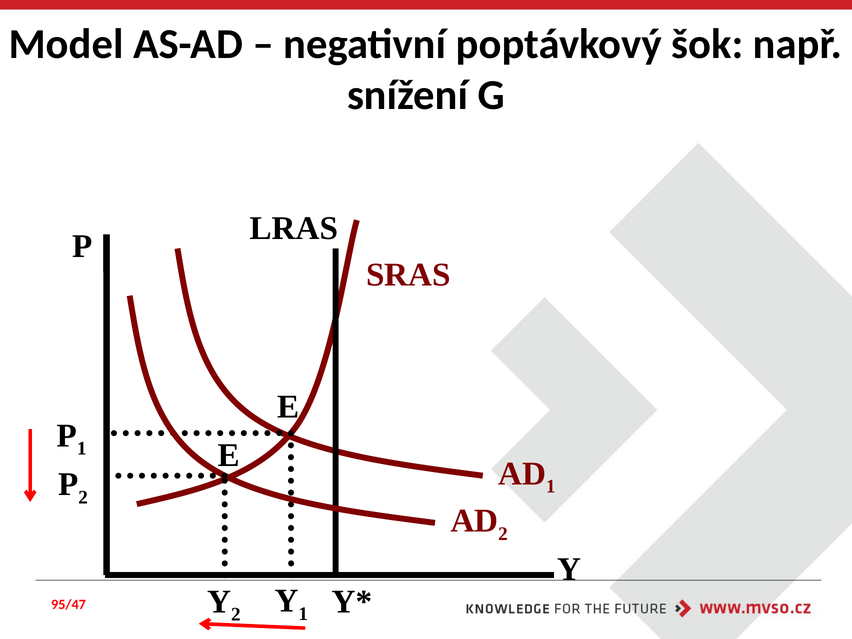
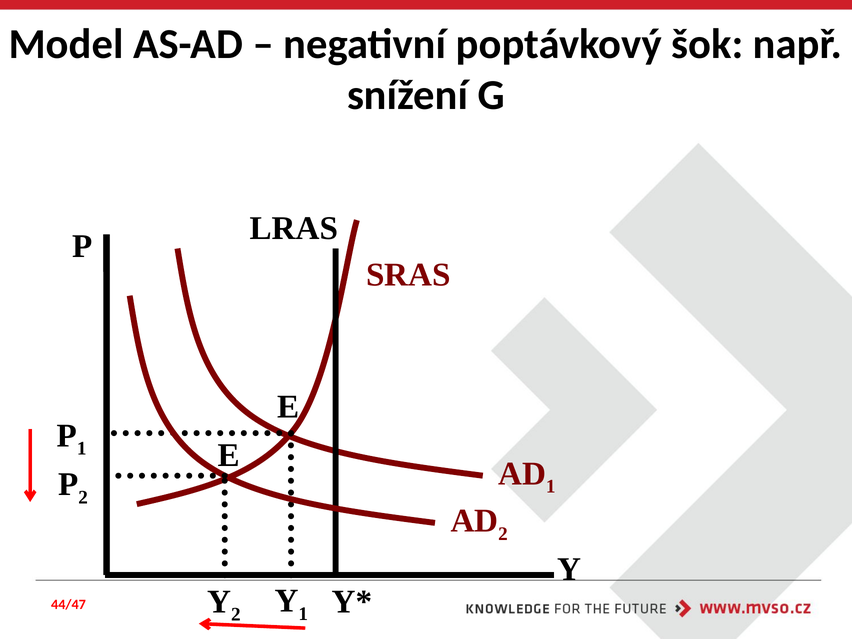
95/47: 95/47 -> 44/47 (68, 604)
